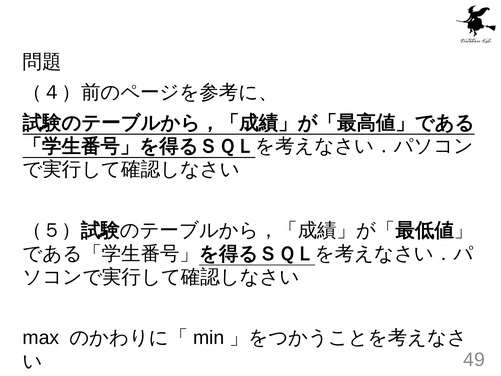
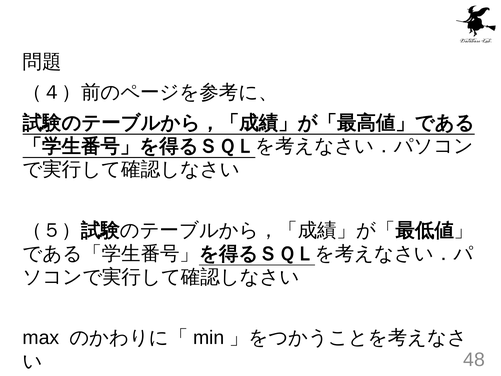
49: 49 -> 48 (474, 360)
